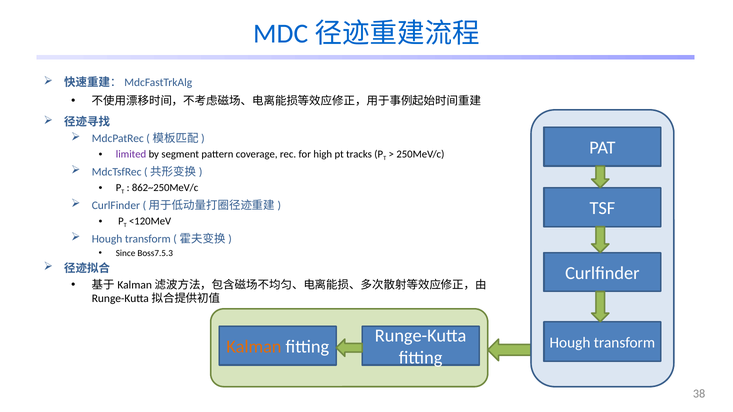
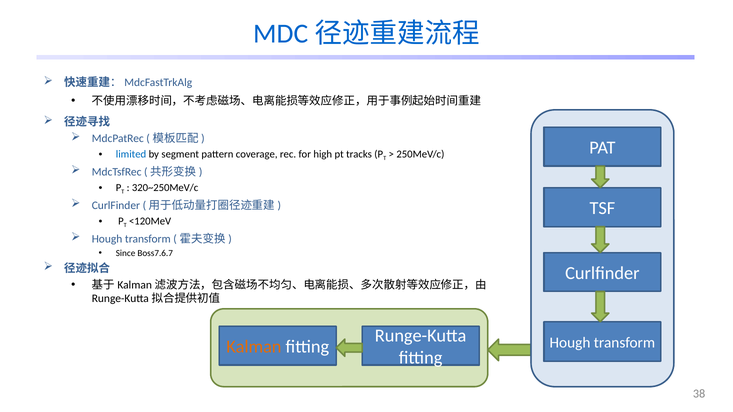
limited colour: purple -> blue (131, 154)
862~250MeV/c: 862~250MeV/c -> 320~250MeV/c (165, 188)
Boss7.5.3: Boss7.5.3 -> Boss7.6.7 (155, 253)
